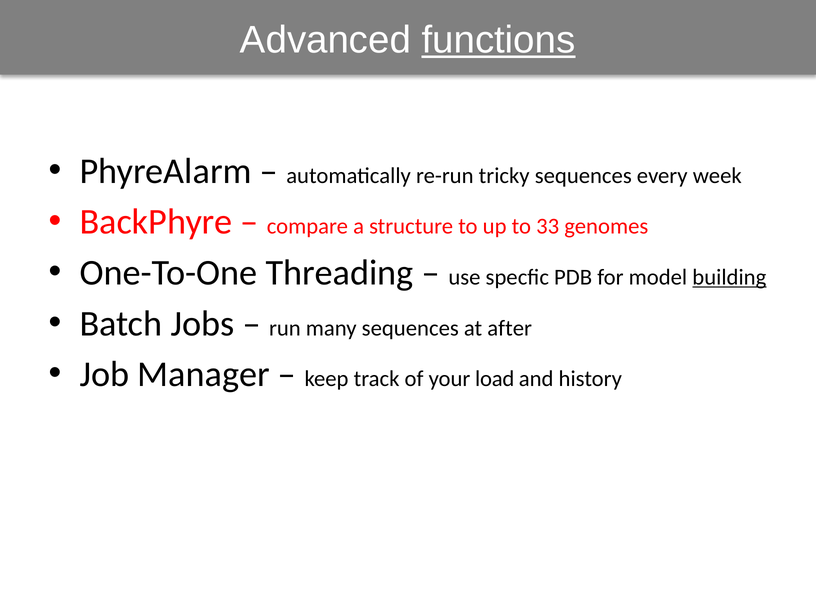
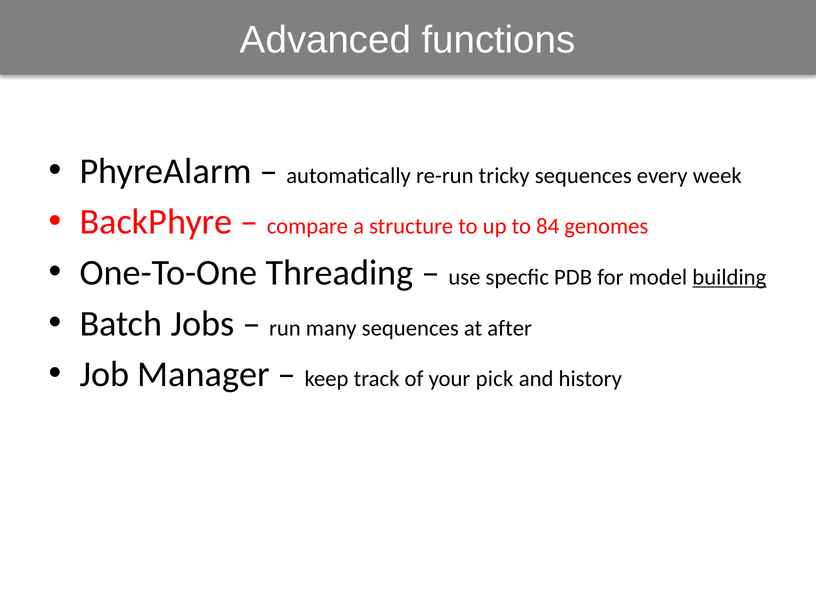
functions underline: present -> none (499, 40)
33: 33 -> 84 (548, 226)
load: load -> pick (494, 379)
